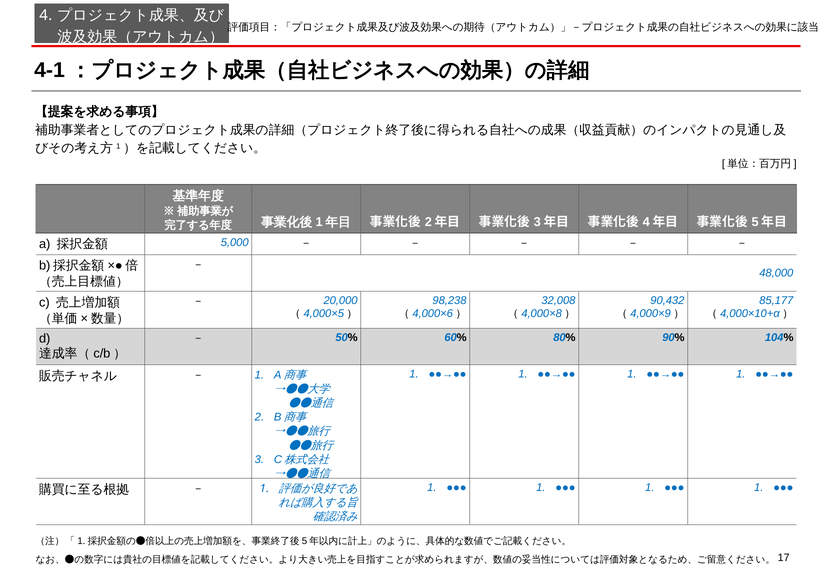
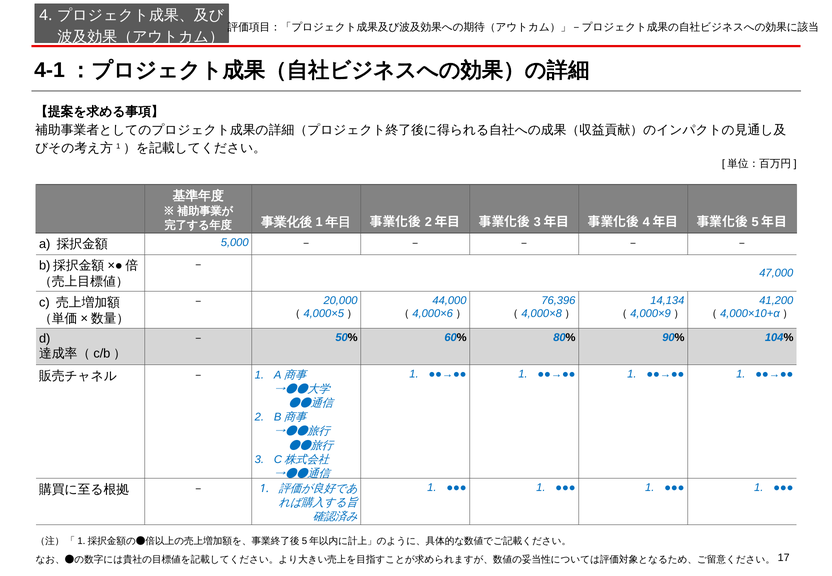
48,000: 48,000 -> 47,000 (776, 273)
98,238: 98,238 -> 44,000 (449, 301)
32,008: 32,008 -> 76,396 (558, 301)
90,432: 90,432 -> 14,134 (667, 301)
85,177: 85,177 -> 41,200 (776, 301)
